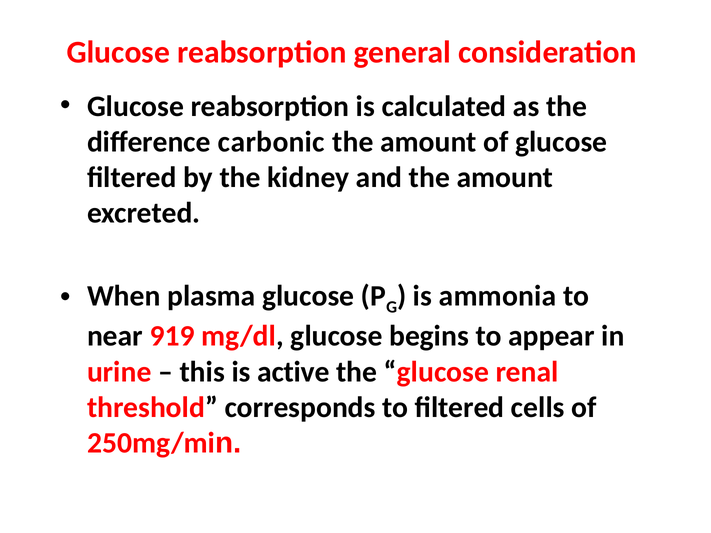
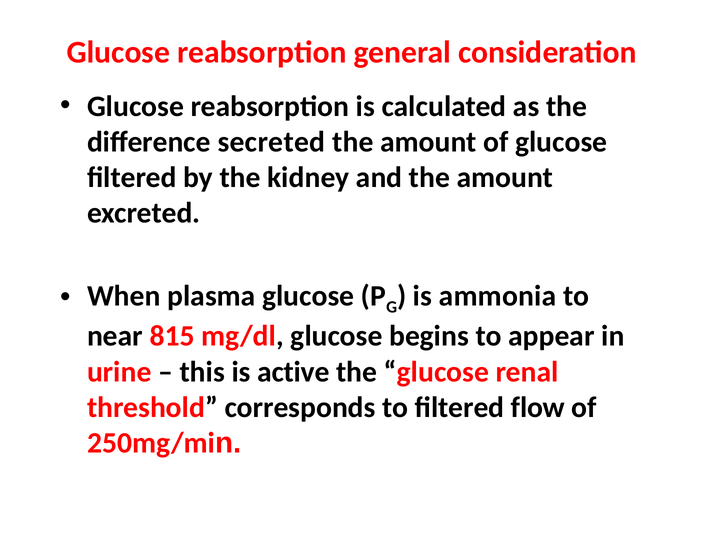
carbonic: carbonic -> secreted (271, 142)
919: 919 -> 815 (172, 336)
cells: cells -> flow (538, 407)
